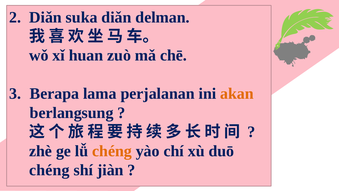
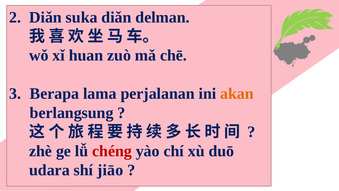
chéng colour: orange -> red (112, 151)
chéng: chéng -> udara (49, 170)
jiàn: jiàn -> jiāo (110, 170)
